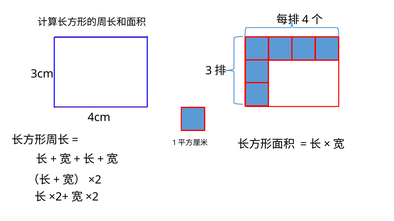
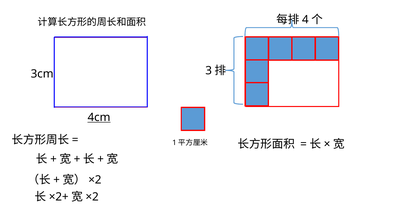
4cm underline: none -> present (99, 118)
